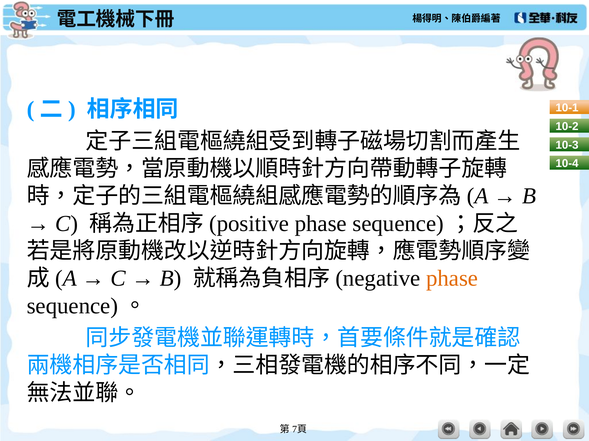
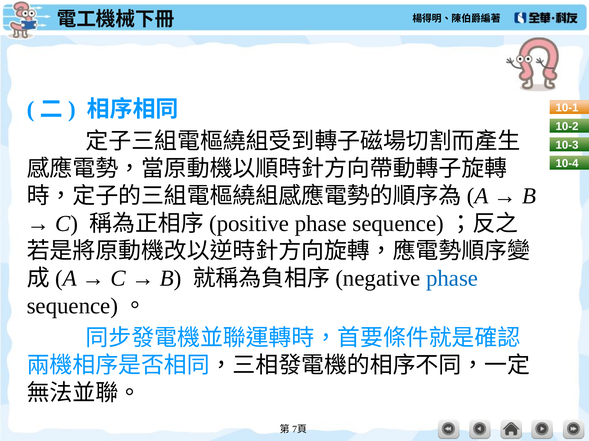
phase colour: orange -> blue (452, 279)
